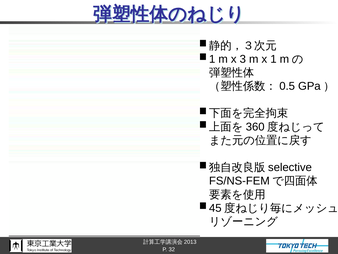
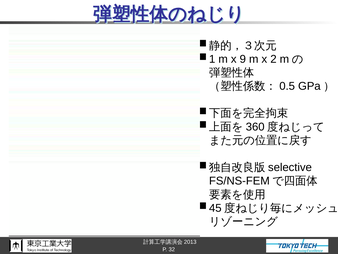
3: 3 -> 9 (243, 59)
1: 1 -> 2 (273, 59)
